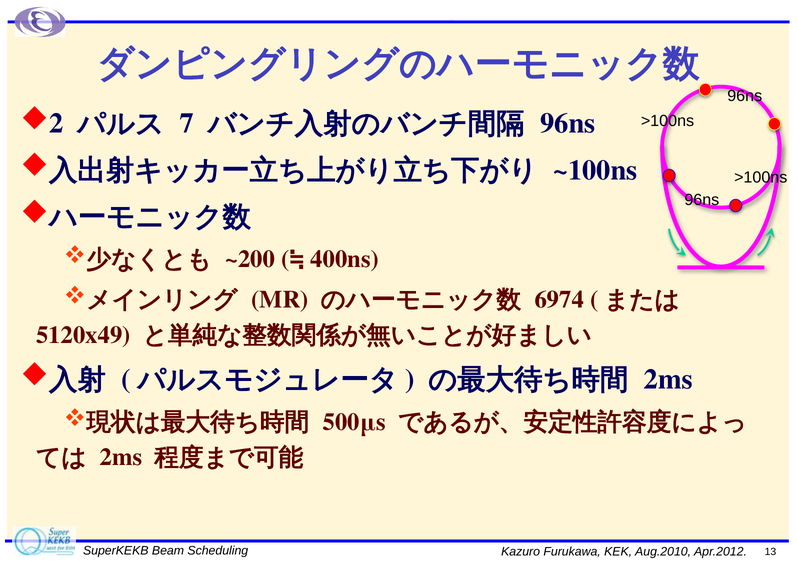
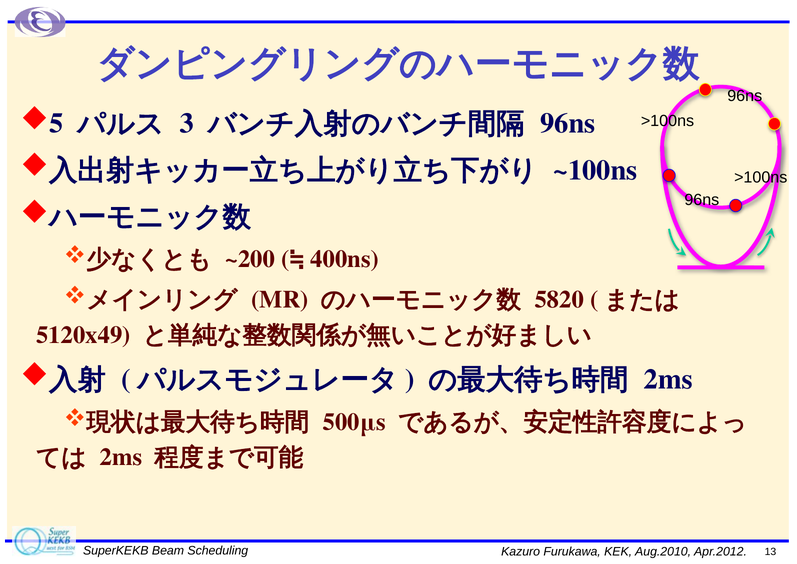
2: 2 -> 5 (56, 124)
7: 7 -> 3 (187, 124)
6974: 6974 -> 5820 (559, 299)
